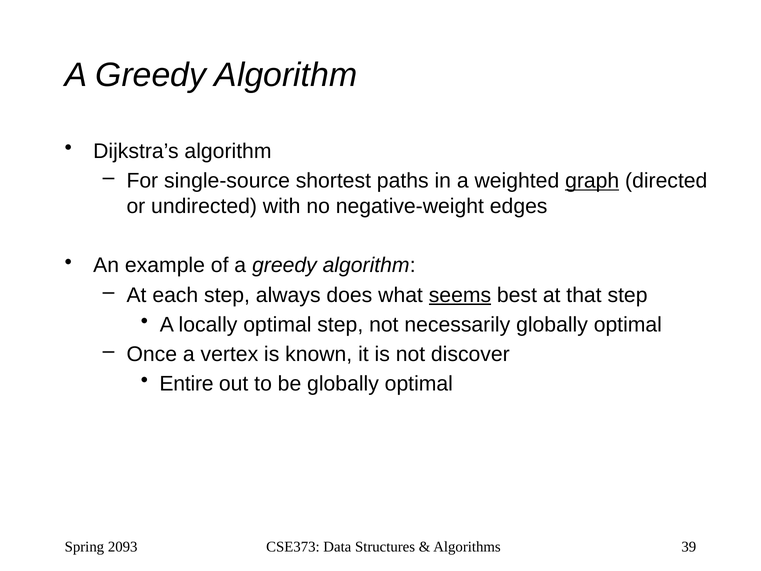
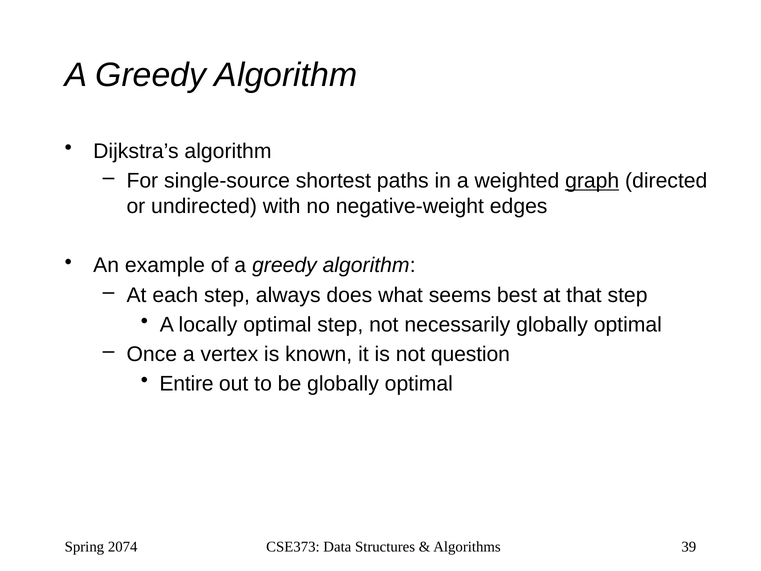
seems underline: present -> none (460, 295)
discover: discover -> question (470, 354)
2093: 2093 -> 2074 (123, 546)
